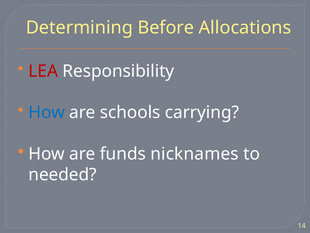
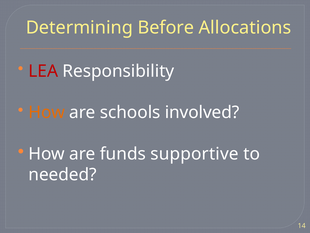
How colour: blue -> orange (47, 112)
carrying: carrying -> involved (202, 112)
nicknames: nicknames -> supportive (195, 154)
